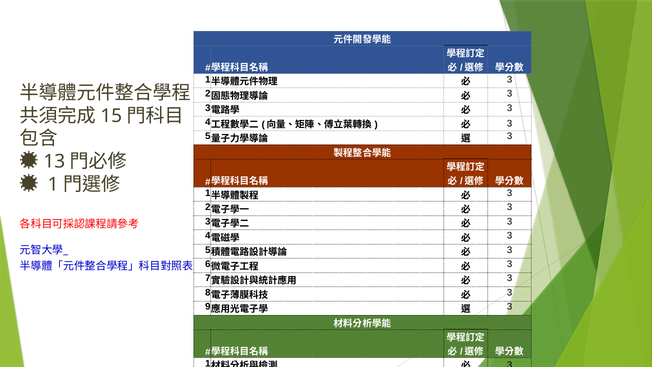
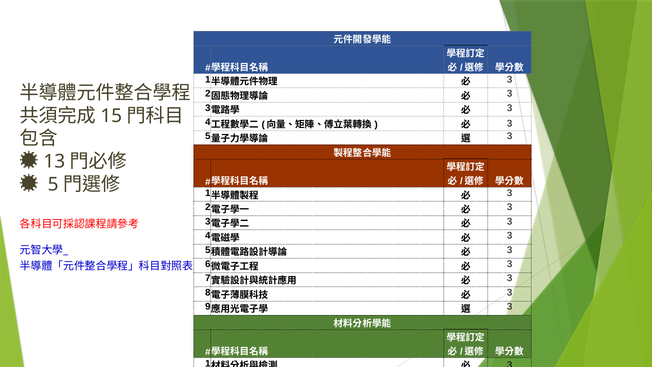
1: 1 -> 5 (53, 184)
